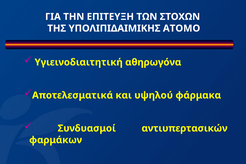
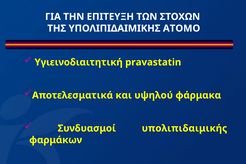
αθηρωγόνα: αθηρωγόνα -> pravastatin (153, 62)
αντιυπερτασικών: αντιυπερτασικών -> υπολιπιδαιμικής (184, 128)
